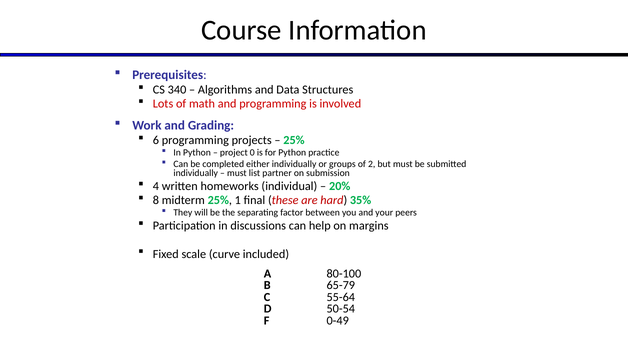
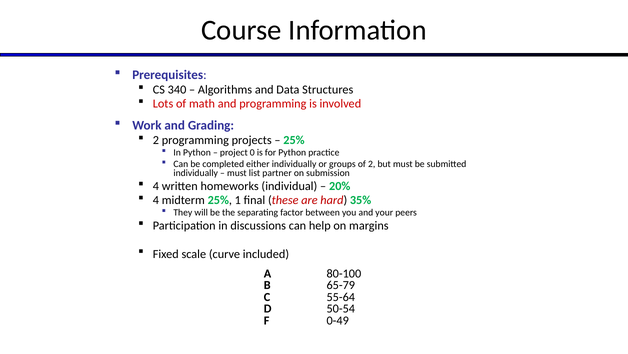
6: 6 -> 2 (156, 140)
8: 8 -> 4 (156, 200)
